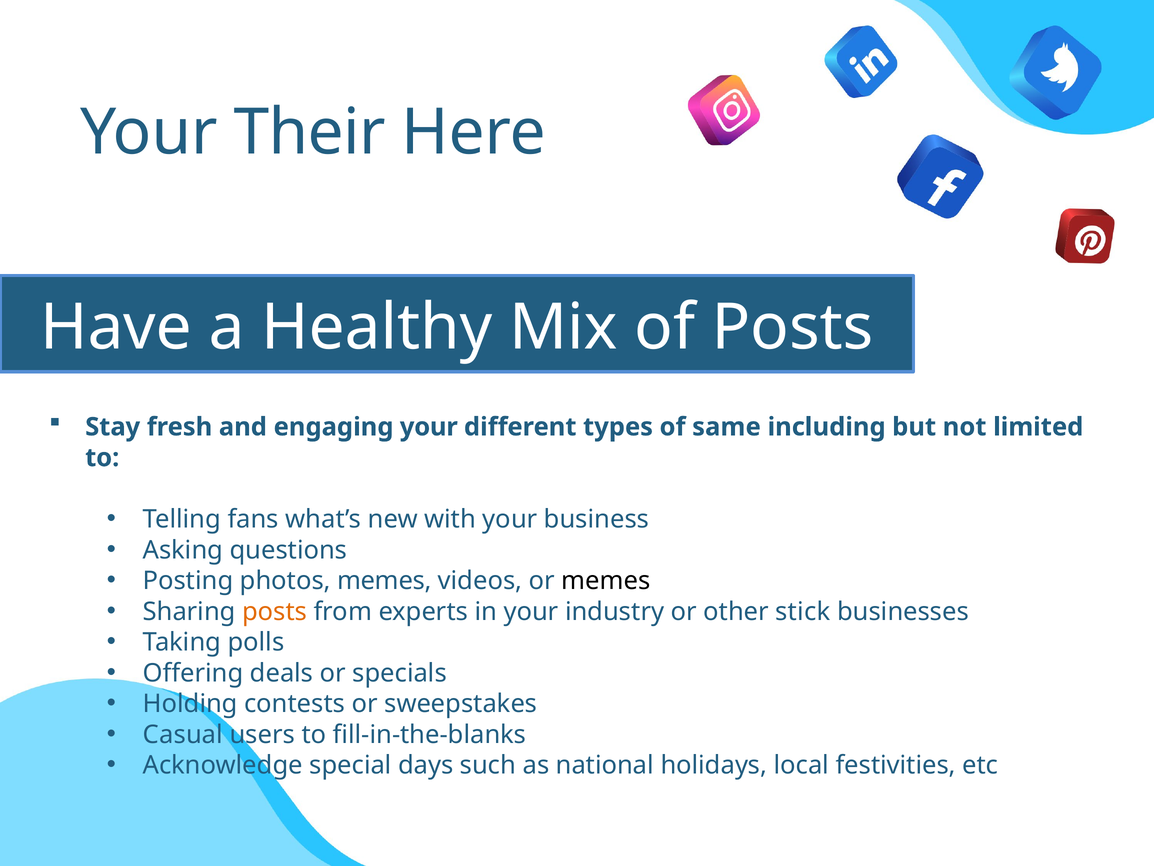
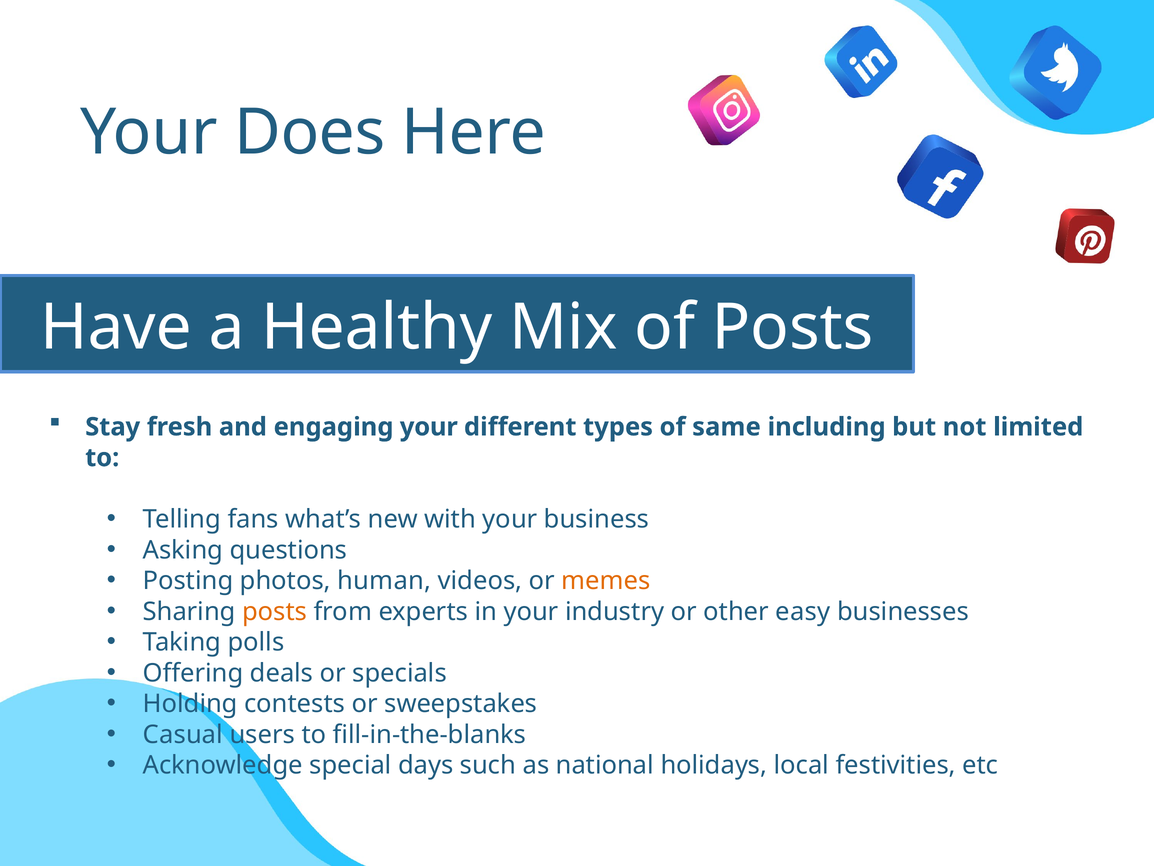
Their: Their -> Does (310, 133)
photos memes: memes -> human (384, 580)
memes colour: black -> orange (606, 580)
stick: stick -> easy (803, 611)
